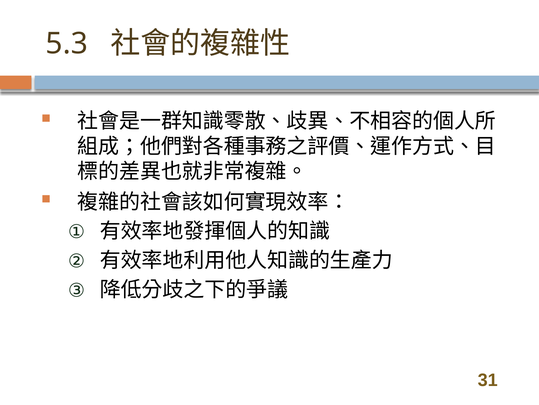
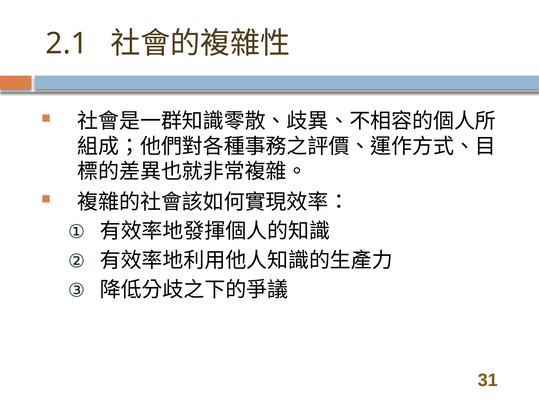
5.3: 5.3 -> 2.1 (67, 43)
